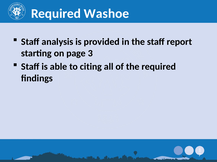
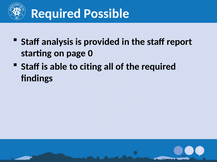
Washoe: Washoe -> Possible (107, 14)
3: 3 -> 0 (90, 53)
